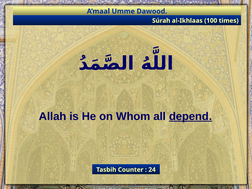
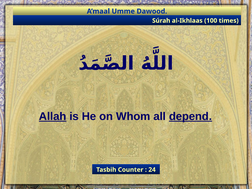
Allah underline: none -> present (53, 116)
